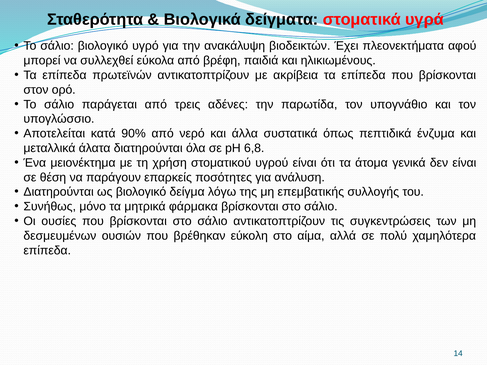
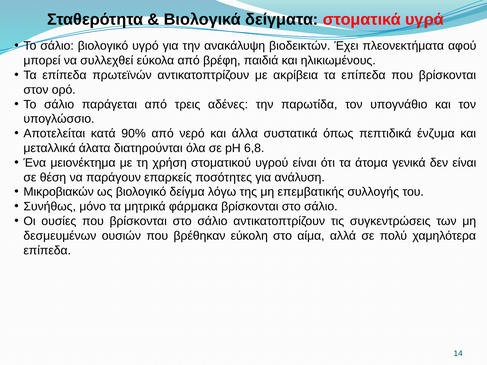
Διατηρούνται: Διατηρούνται -> Μικροβιακών (59, 192)
